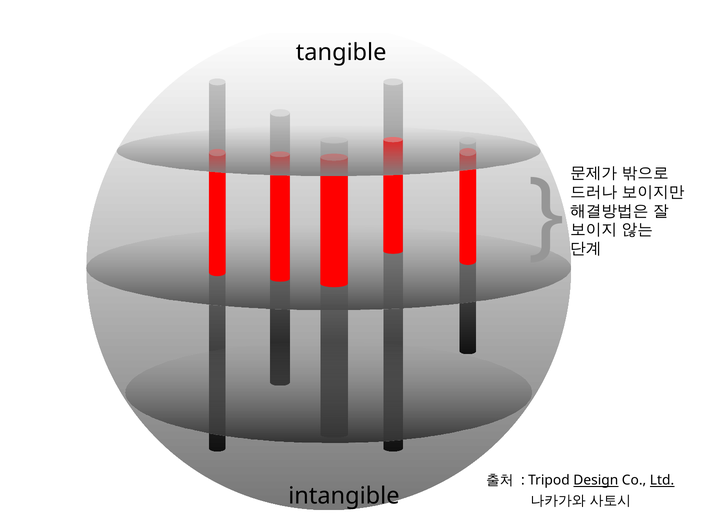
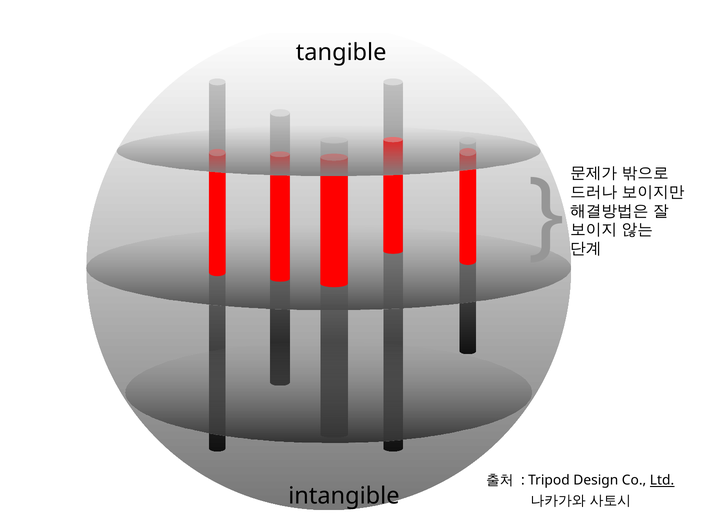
Design underline: present -> none (596, 481)
